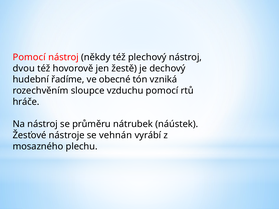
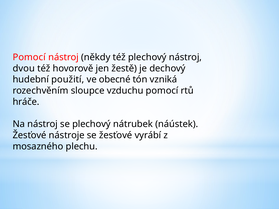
řadíme: řadíme -> použití (68, 80)
se průměru: průměru -> plechový (91, 124)
se vehnán: vehnán -> žesťové (116, 135)
